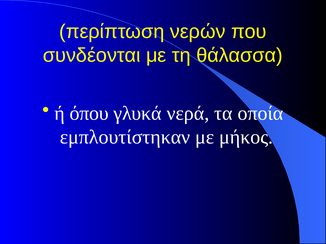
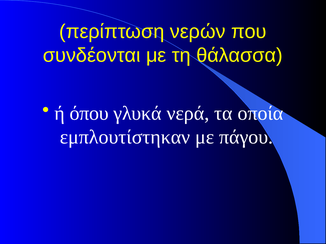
μήκος: μήκος -> πάγου (246, 137)
